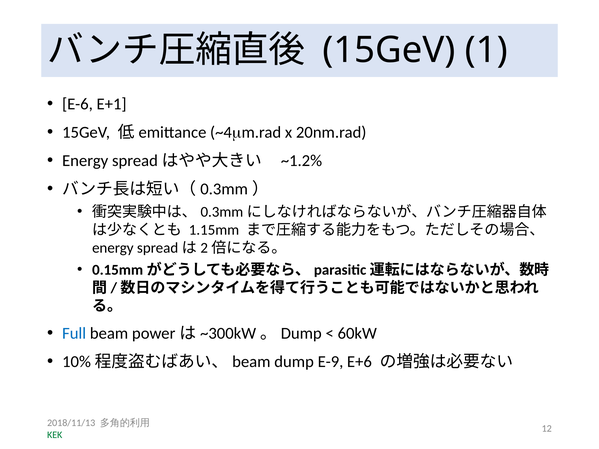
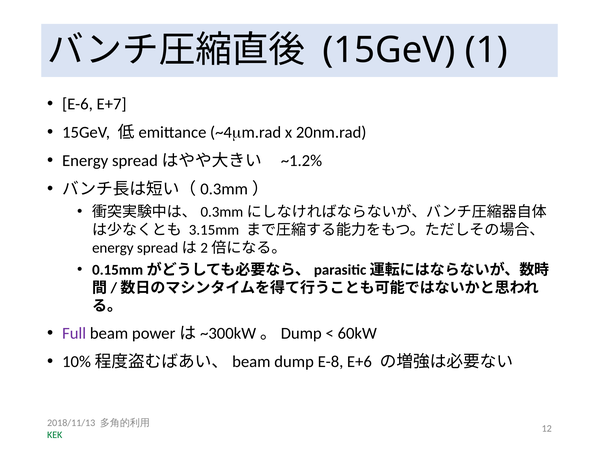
E+1: E+1 -> E+7 (112, 104)
1.15mm: 1.15mm -> 3.15mm (214, 230)
Full colour: blue -> purple (74, 334)
E-9: E-9 -> E-8 (330, 362)
